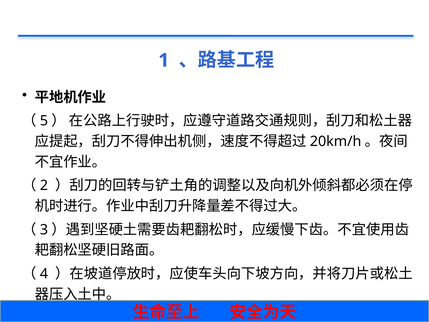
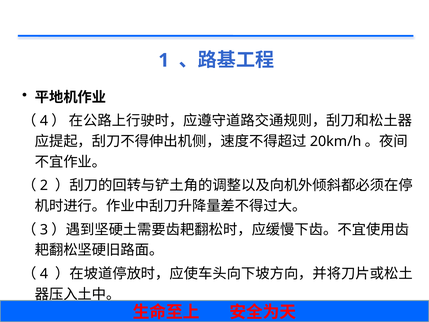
5: 5 -> 4 (44, 121)
